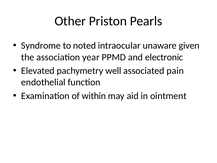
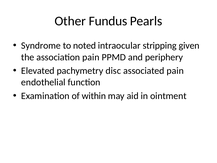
Priston: Priston -> Fundus (108, 21)
unaware: unaware -> stripping (160, 46)
association year: year -> pain (91, 57)
electronic: electronic -> periphery (164, 57)
well: well -> disc (113, 71)
